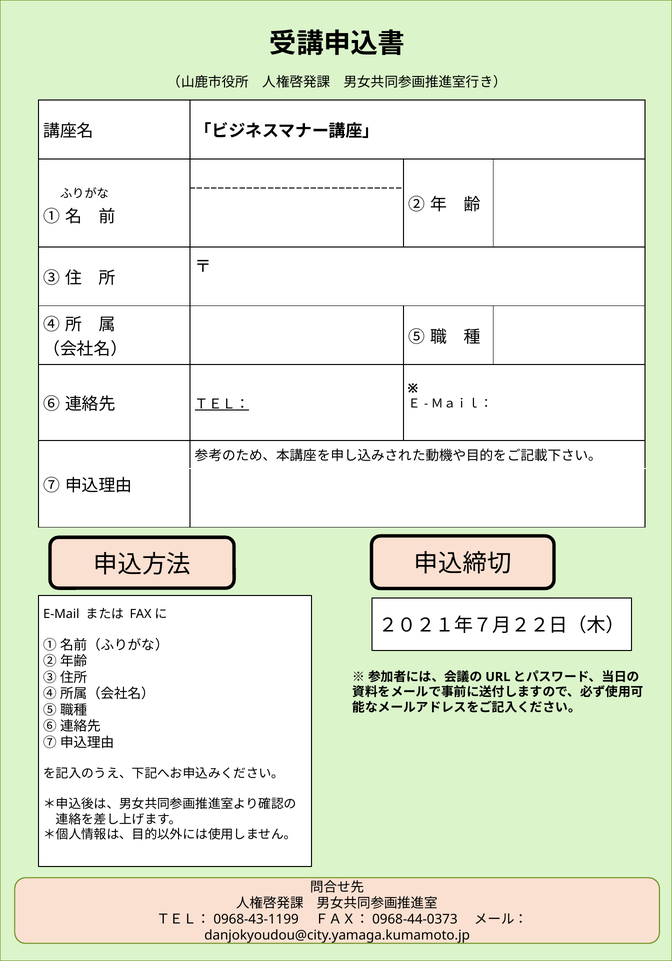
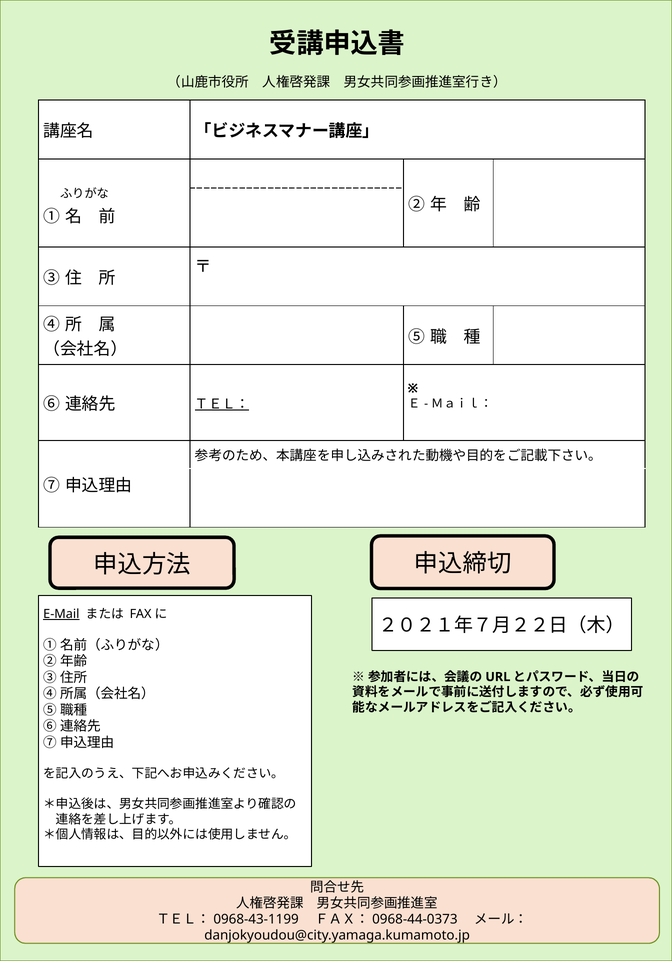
E-Mail underline: none -> present (61, 613)
